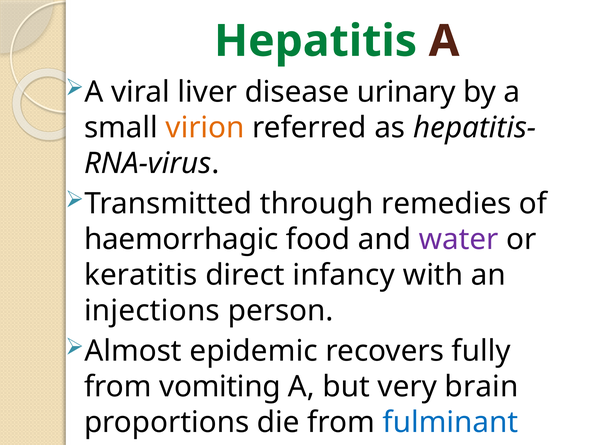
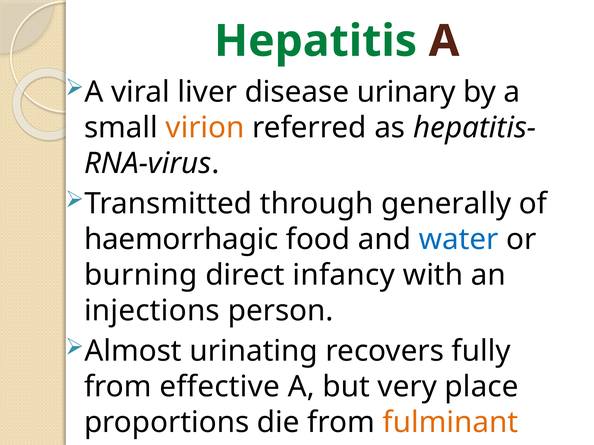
remedies: remedies -> generally (446, 204)
water colour: purple -> blue (459, 240)
keratitis: keratitis -> burning (141, 275)
epidemic: epidemic -> urinating (254, 352)
vomiting: vomiting -> effective (220, 387)
brain: brain -> place (482, 387)
fulminant colour: blue -> orange (450, 423)
